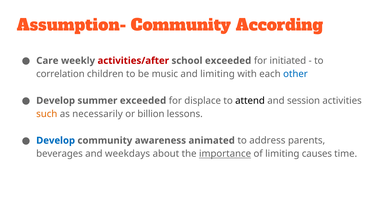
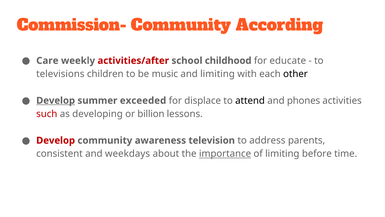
Assumption-: Assumption- -> Commission- (72, 25)
school exceeded: exceeded -> childhood (228, 61)
initiated: initiated -> educate (288, 61)
correlation: correlation -> televisions (60, 74)
other colour: blue -> black (295, 74)
Develop underline: none -> present (56, 100)
session: session -> phones (304, 100)
such colour: orange -> red (47, 114)
necessarily: necessarily -> developing (98, 114)
Develop colour: blue -> red (56, 140)
animated: animated -> television (212, 140)
beverages: beverages -> consistent (59, 153)
causes: causes -> before (317, 153)
